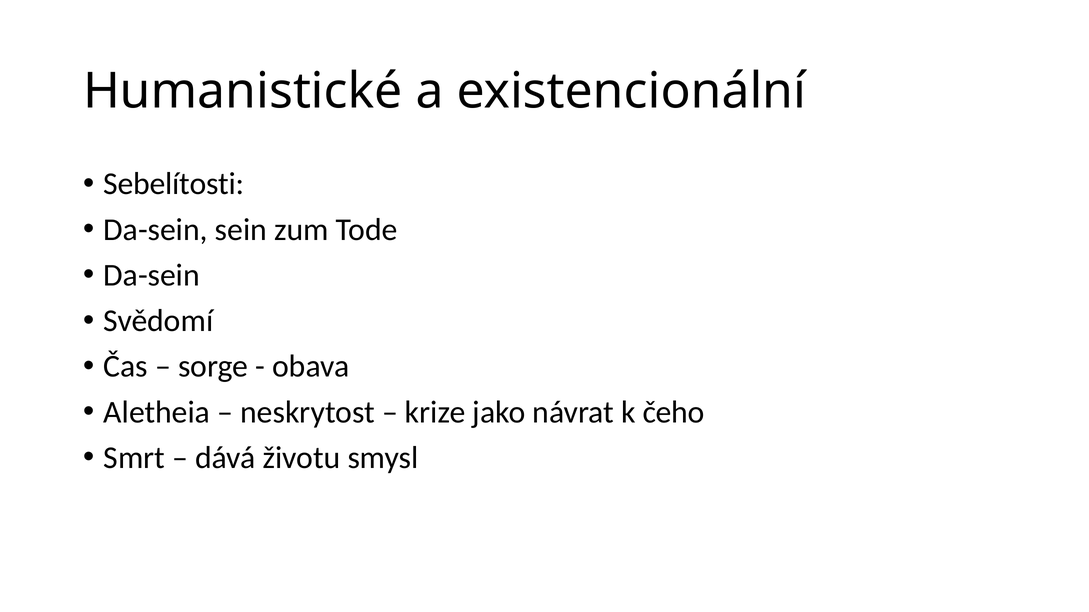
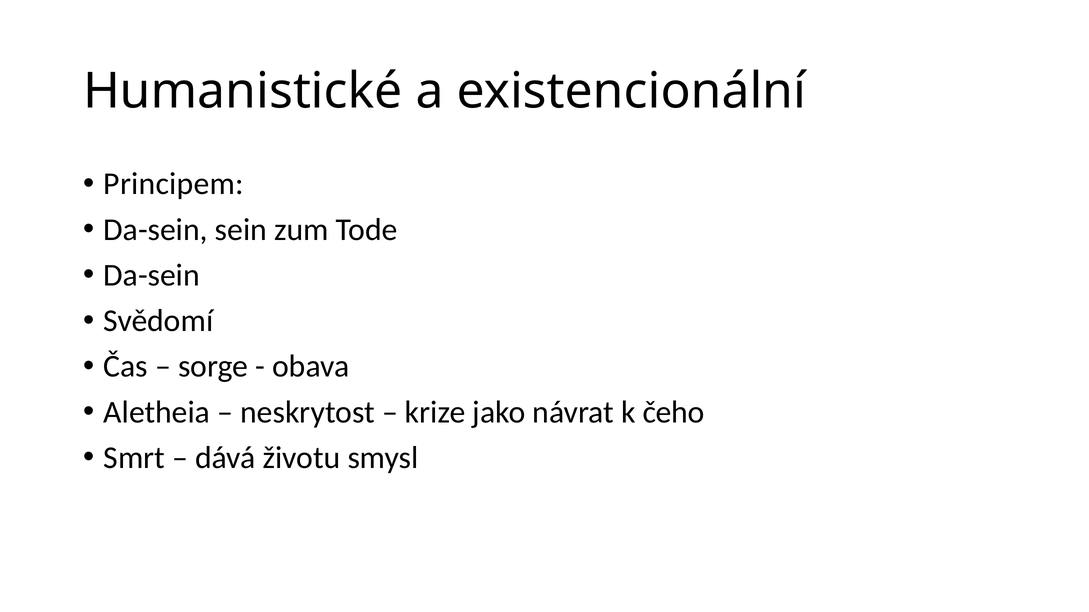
Sebelítosti: Sebelítosti -> Principem (174, 184)
